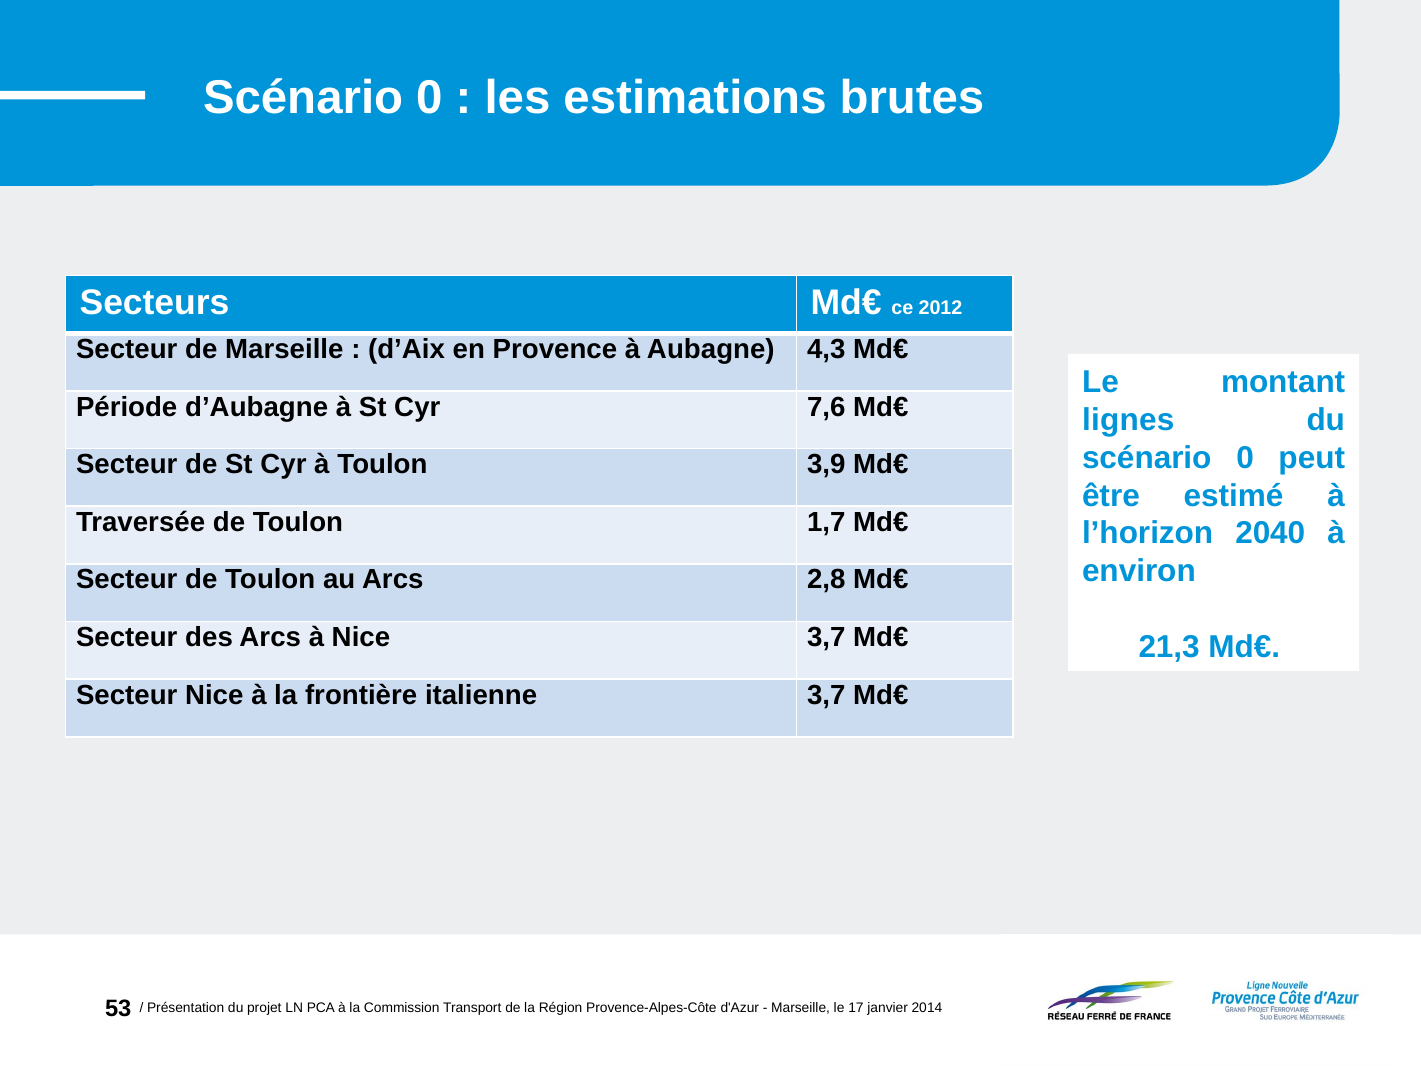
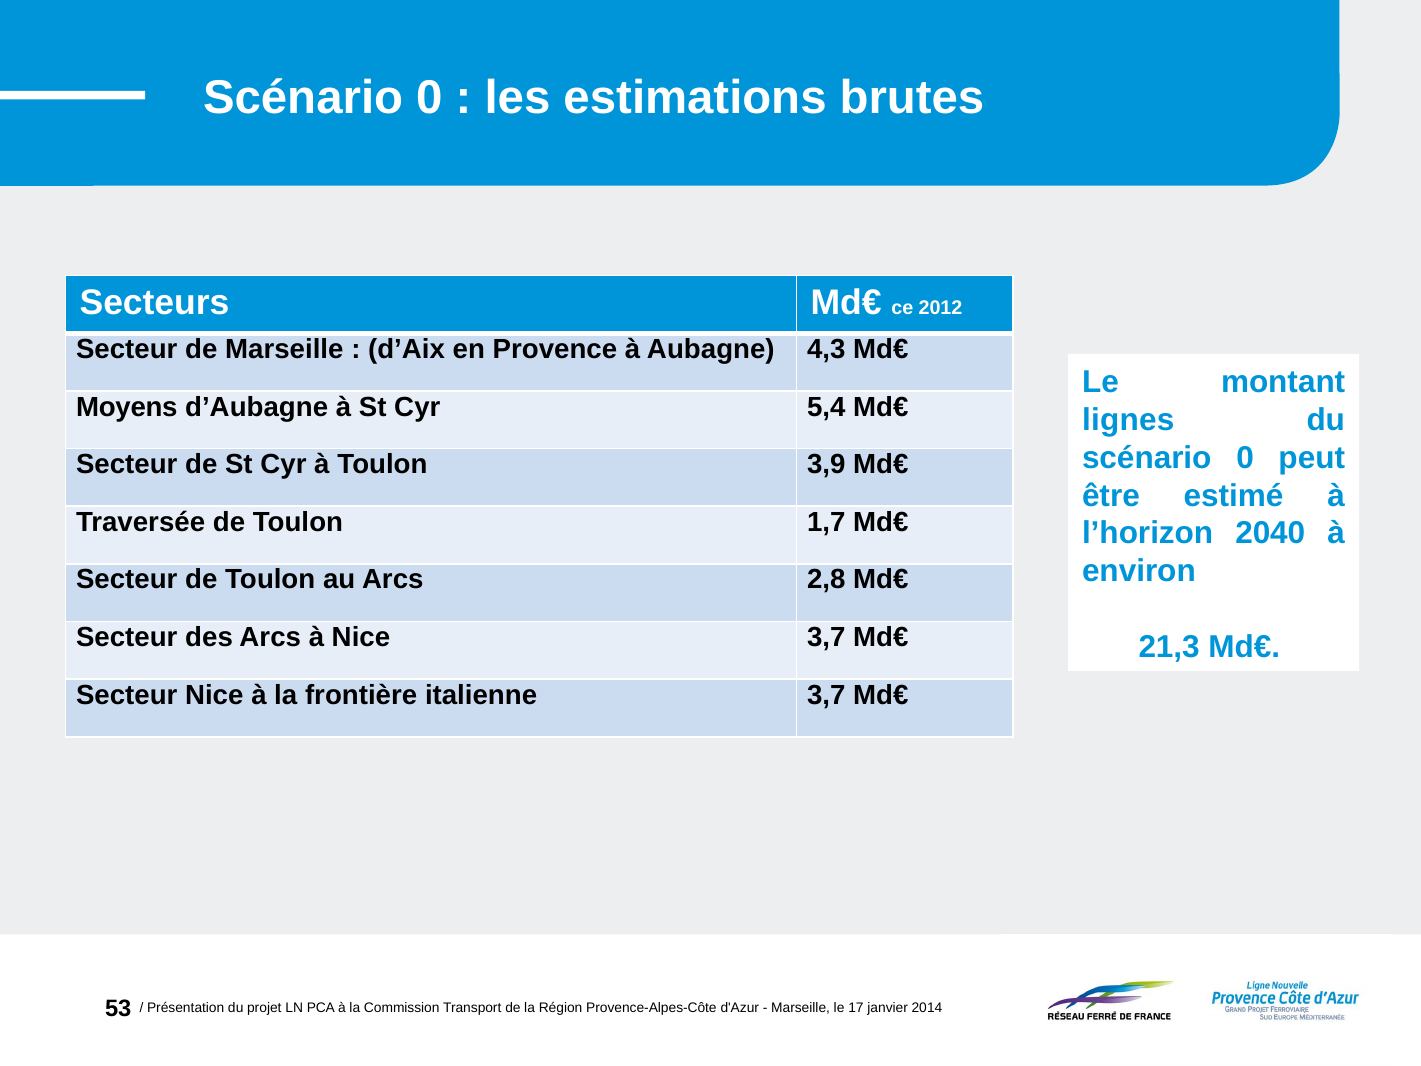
Période: Période -> Moyens (127, 407)
7,6: 7,6 -> 5,4 (826, 407)
